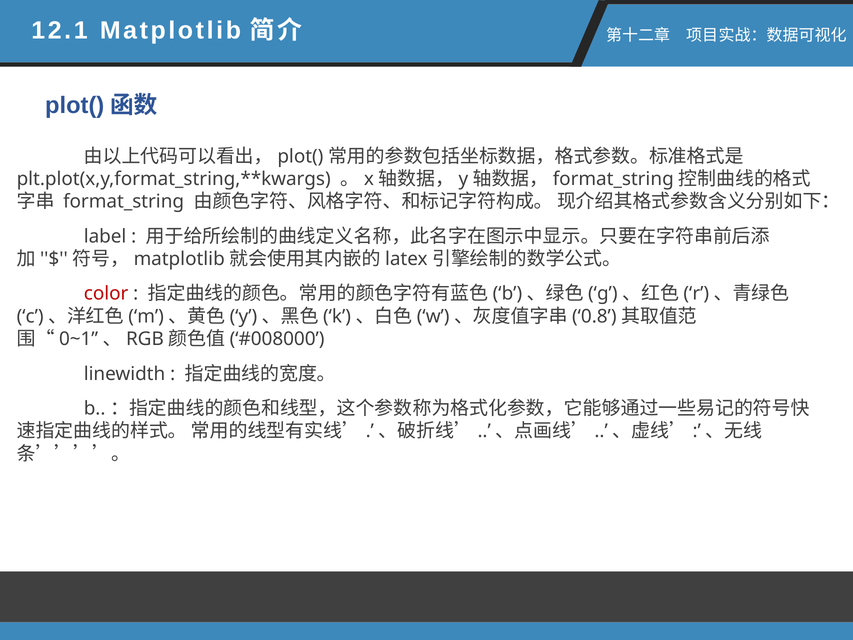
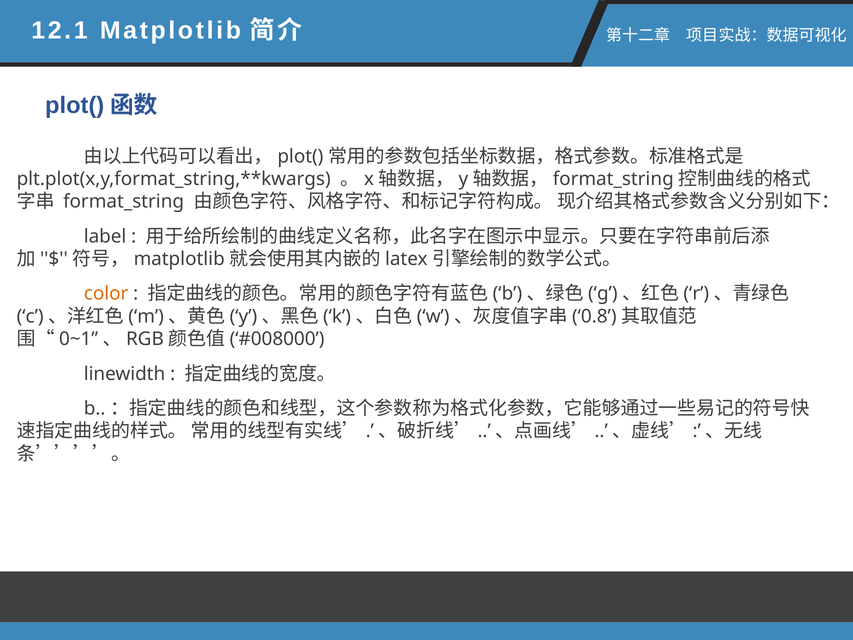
color colour: red -> orange (106, 294)
